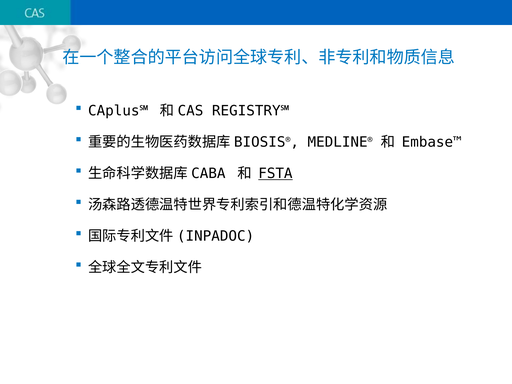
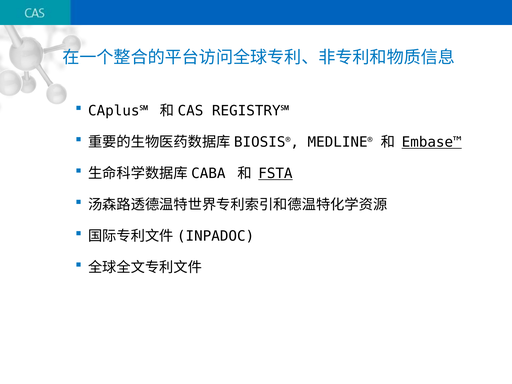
Embase™ underline: none -> present (432, 142)
